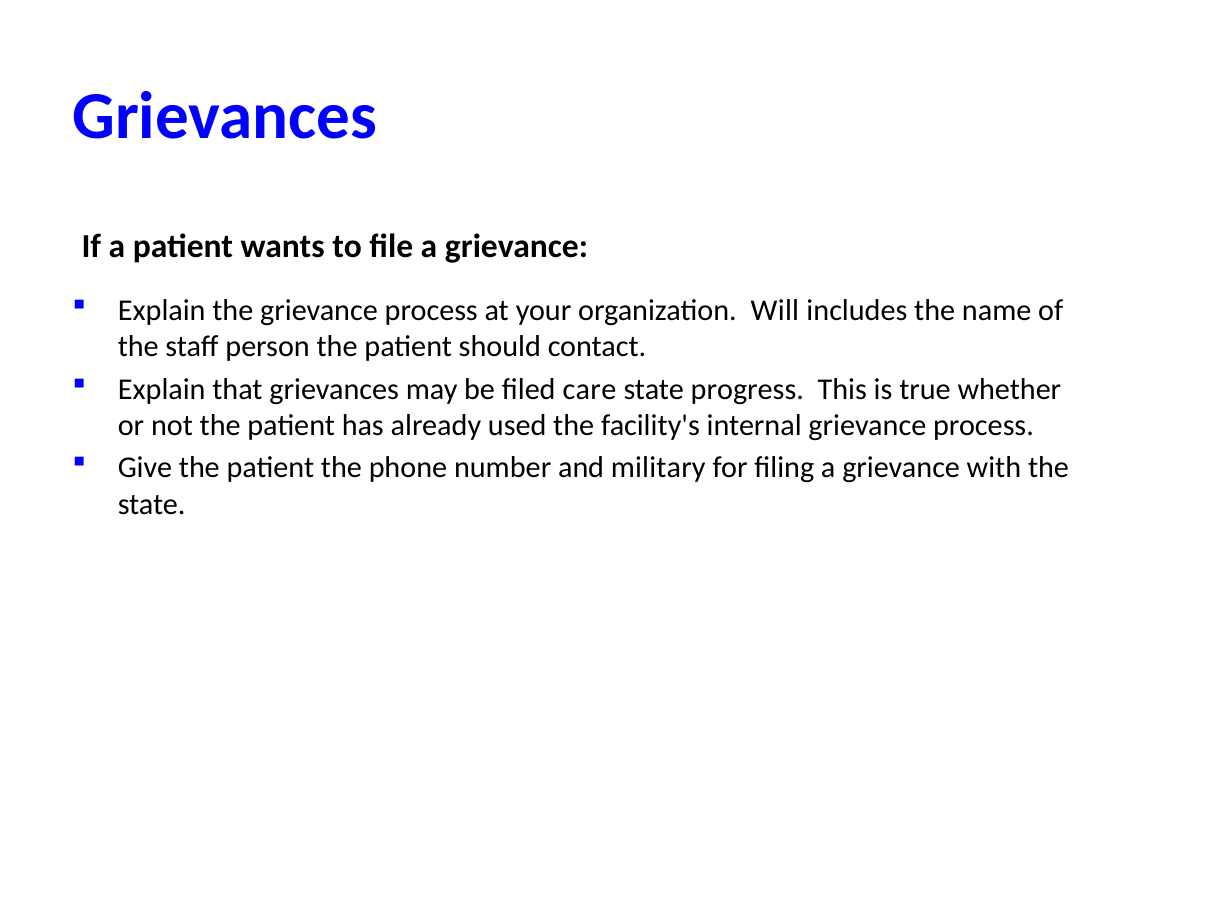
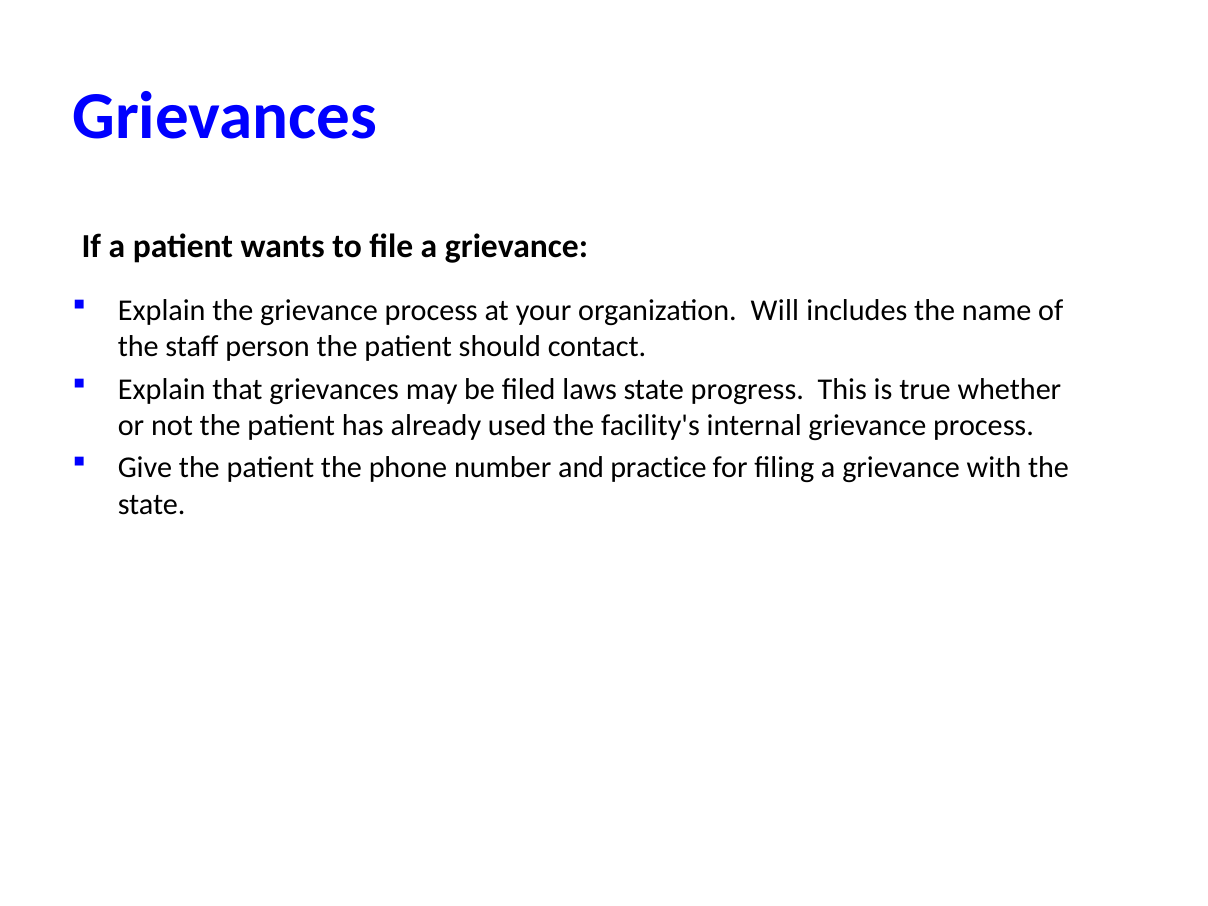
care: care -> laws (590, 389)
military: military -> practice (658, 468)
